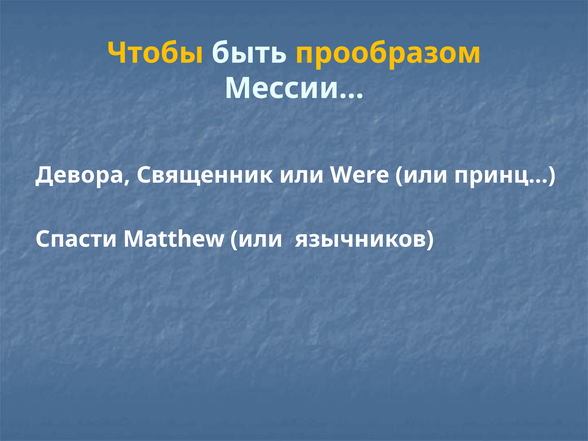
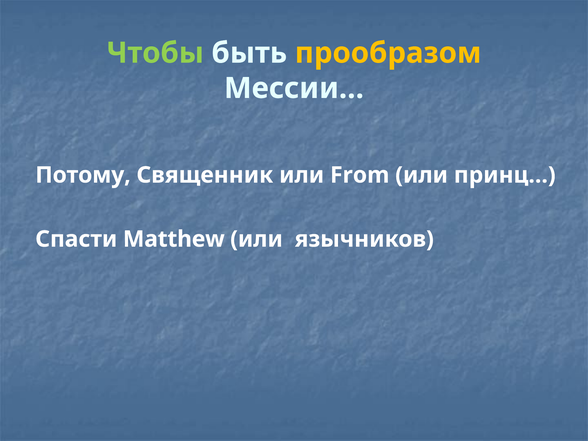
Чтобы colour: yellow -> light green (155, 53)
Девора: Девора -> Потому (83, 175)
Were: Were -> From (360, 175)
